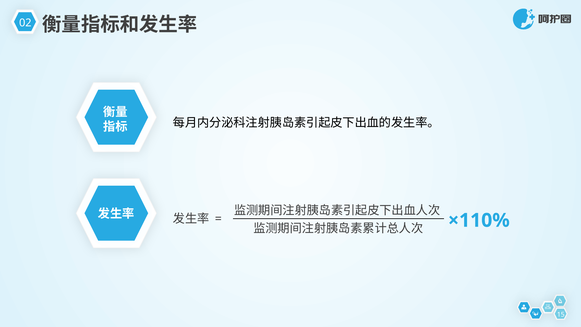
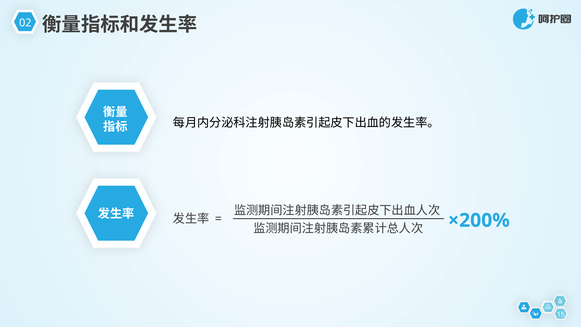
×110%: ×110% -> ×200% (479, 220)
